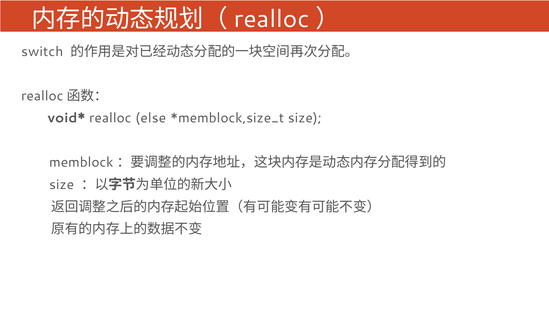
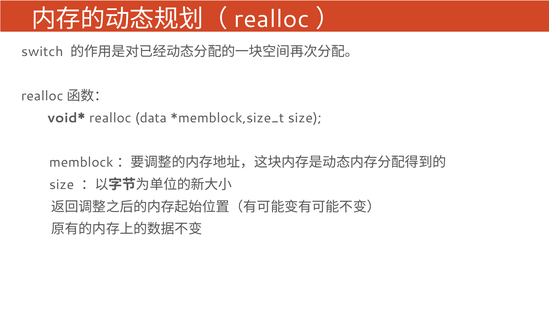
else: else -> data (151, 118)
